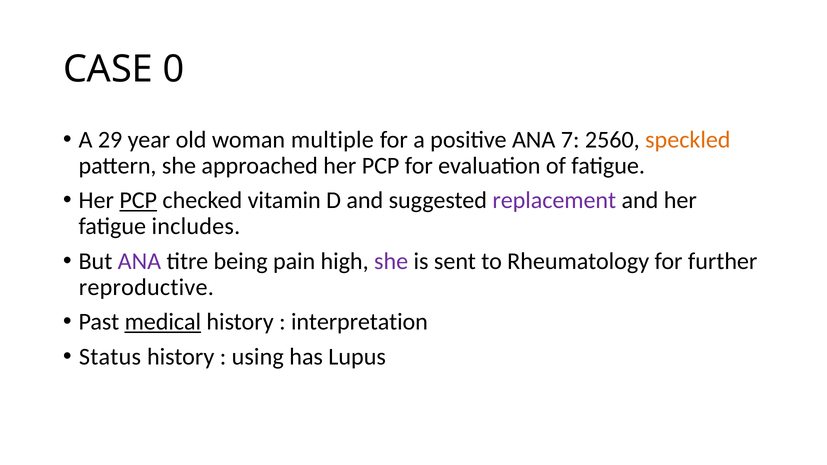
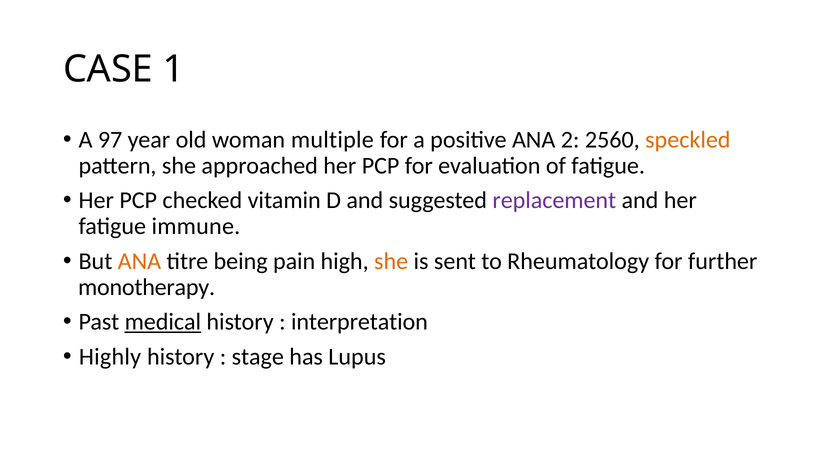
0: 0 -> 1 (174, 69)
29: 29 -> 97 (110, 140)
7: 7 -> 2 (570, 140)
PCP underline: present -> none (138, 201)
includes: includes -> immune (196, 227)
ANA colour: purple -> orange (139, 261)
she colour: purple -> orange (391, 261)
reproductive: reproductive -> monotherapy (147, 287)
Status: Status -> Highly (110, 357)
using: using -> stage (258, 357)
